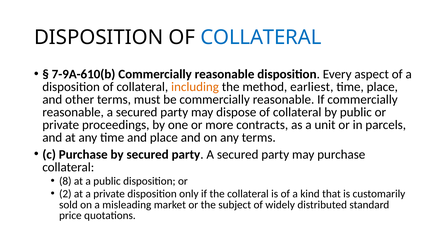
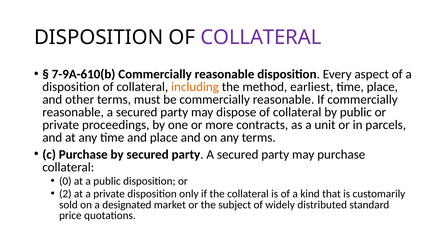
COLLATERAL colour: blue -> purple (261, 37)
8: 8 -> 0 (65, 181)
misleading: misleading -> designated (127, 205)
